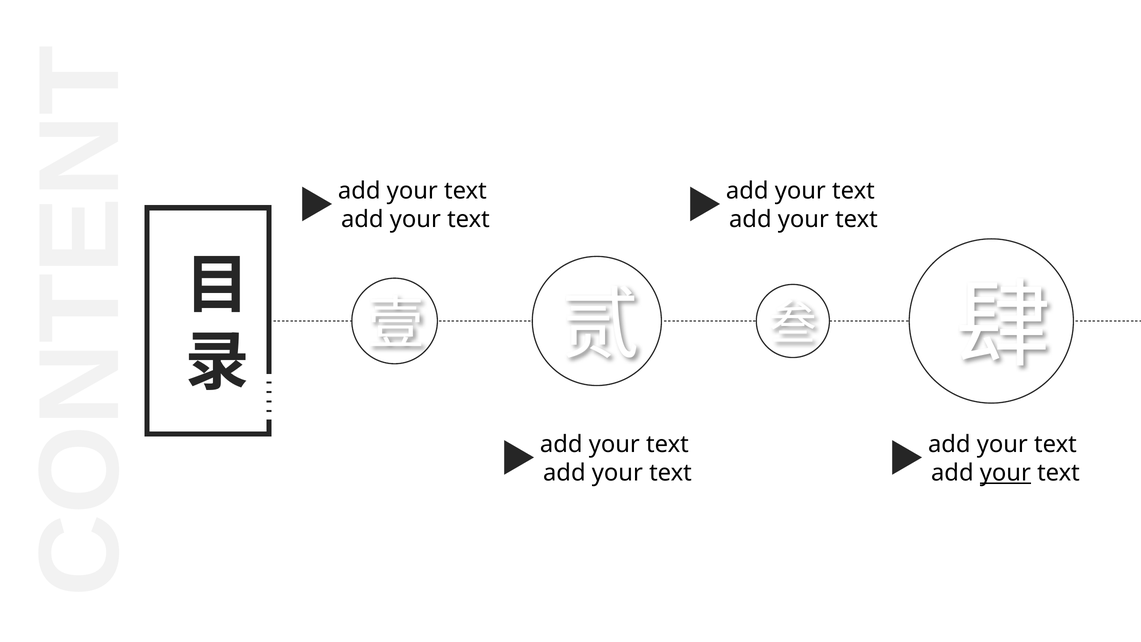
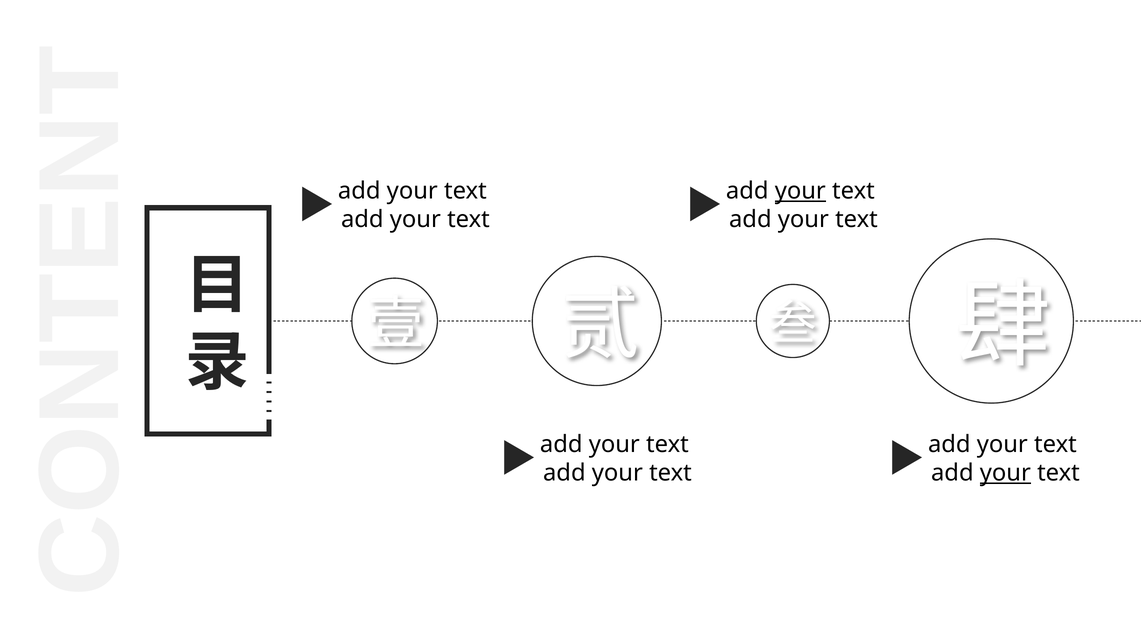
your underline: none -> present (800, 191)
